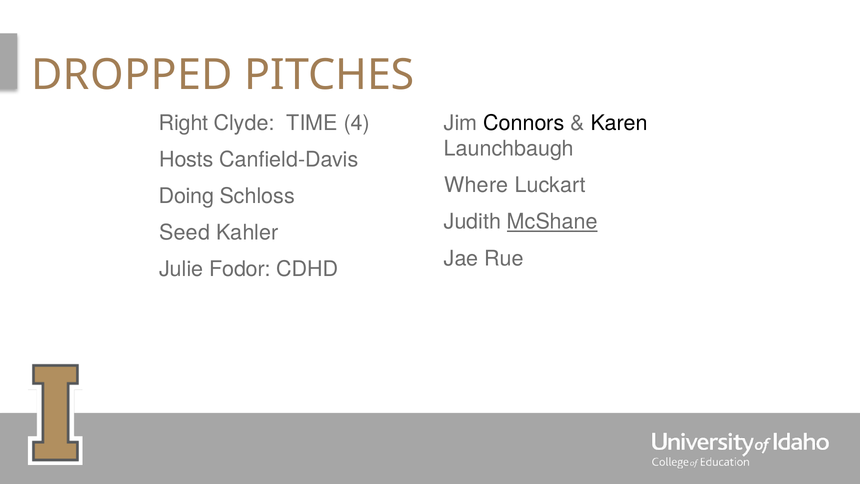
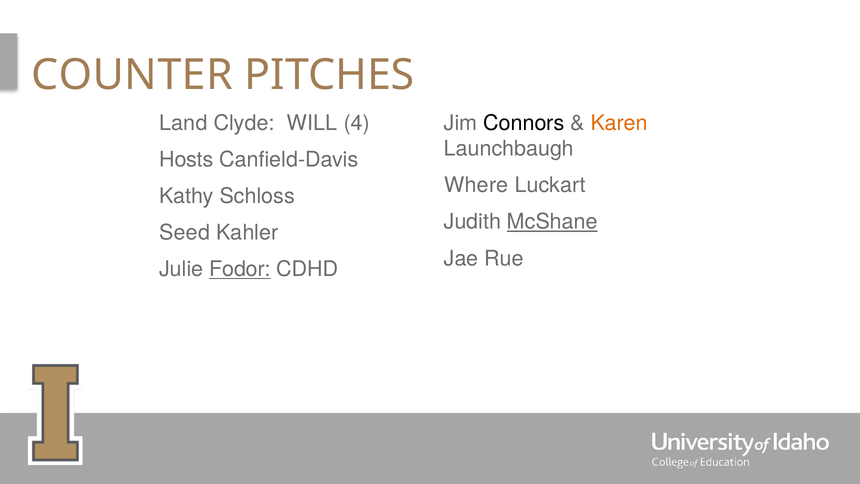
DROPPED: DROPPED -> COUNTER (132, 75)
Right: Right -> Land (183, 123)
TIME: TIME -> WILL (312, 123)
Karen colour: black -> orange (619, 123)
Doing: Doing -> Kathy (186, 196)
Fodor underline: none -> present (240, 269)
